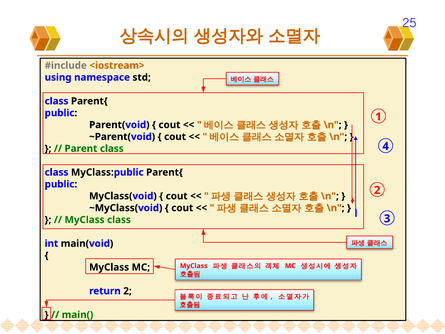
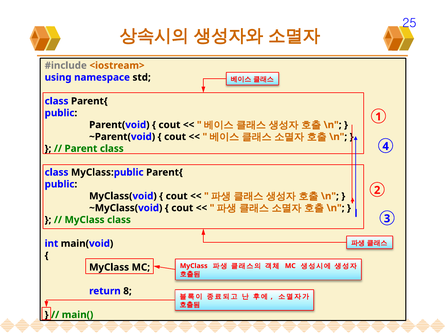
return 2: 2 -> 8 (127, 291)
